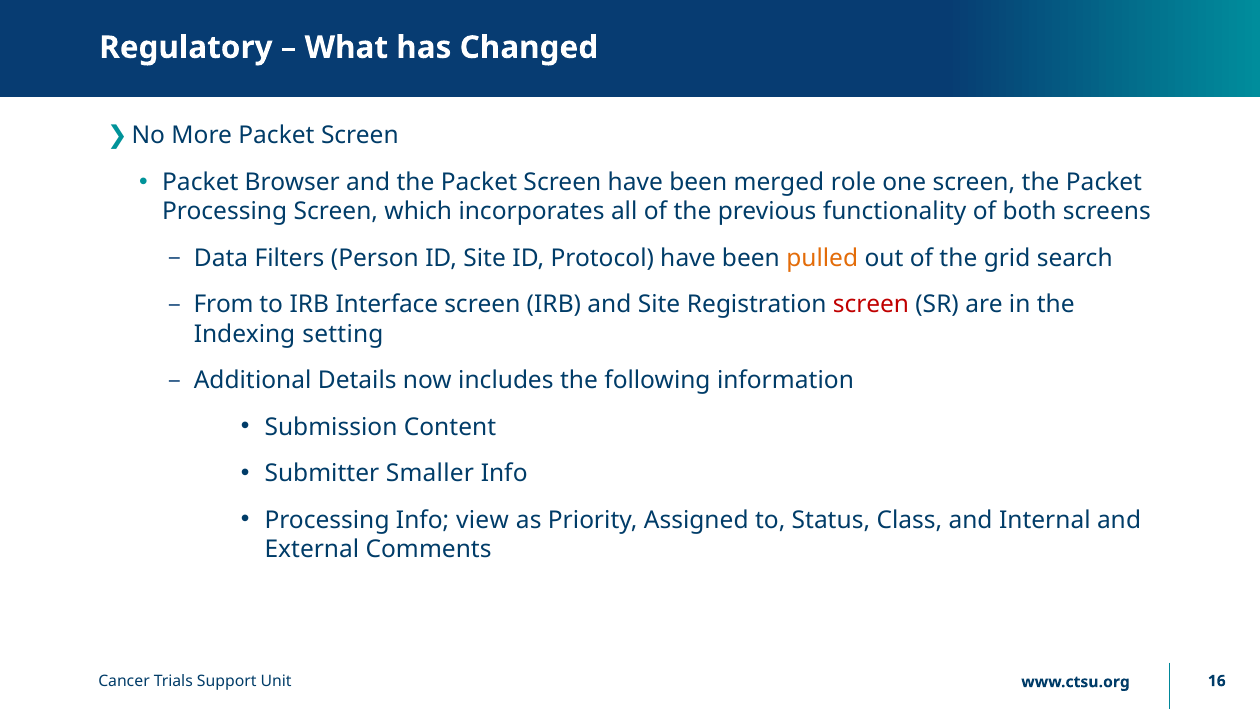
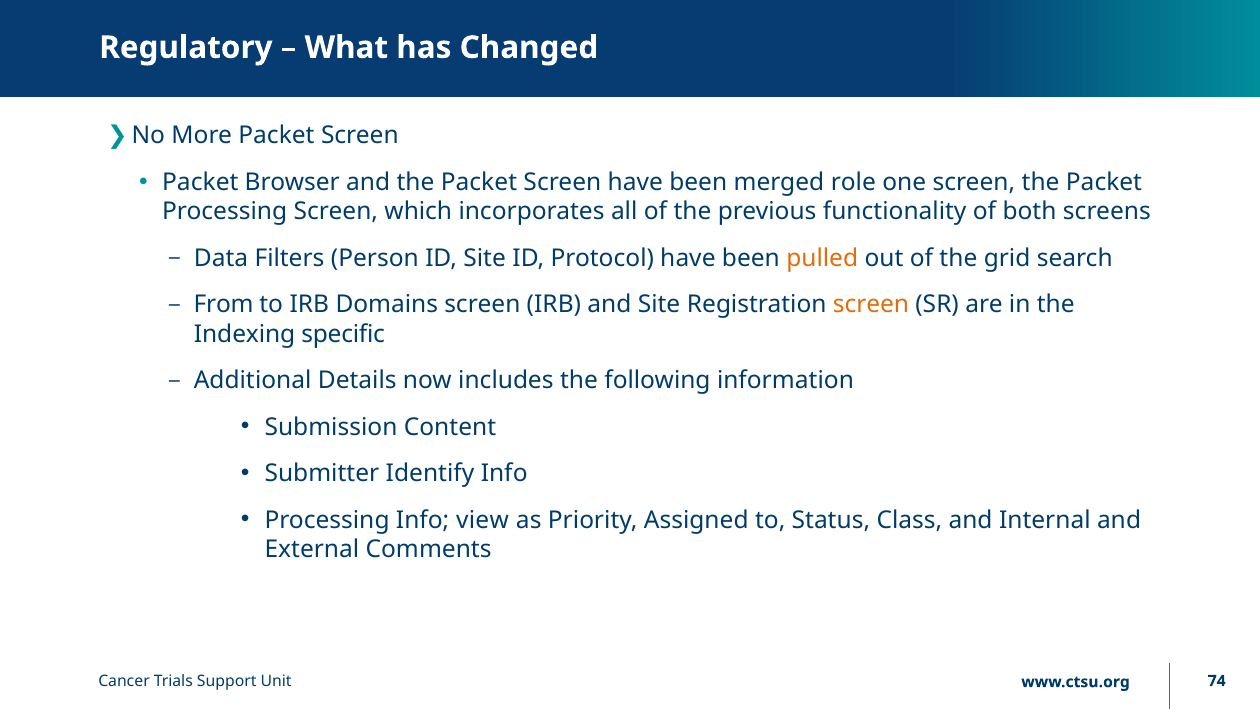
Interface: Interface -> Domains (387, 305)
screen colour: red -> orange (871, 305)
setting: setting -> specific (343, 334)
Smaller: Smaller -> Identify (430, 473)
16: 16 -> 74 (1217, 681)
